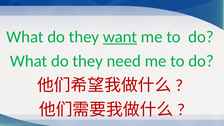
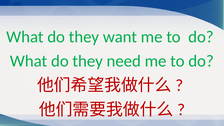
want underline: present -> none (120, 37)
